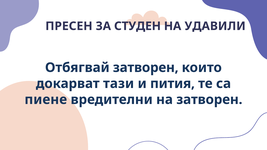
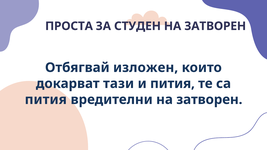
ПРЕСЕН: ПРЕСЕН -> ПРОСТА (69, 26)
УДАВИЛИ: УДАВИЛИ -> ЗАТВОРЕН (215, 26)
Отбягвай затворен: затворен -> изложен (146, 68)
пиене: пиене -> пития (46, 100)
